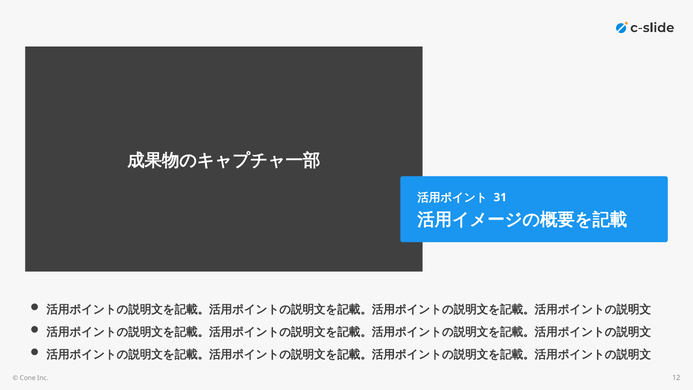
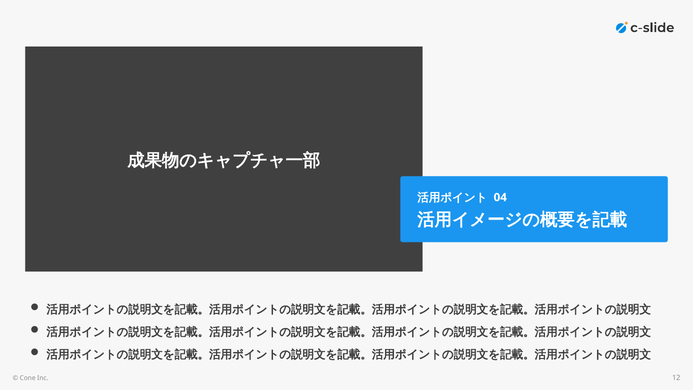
31: 31 -> 04 (500, 197)
